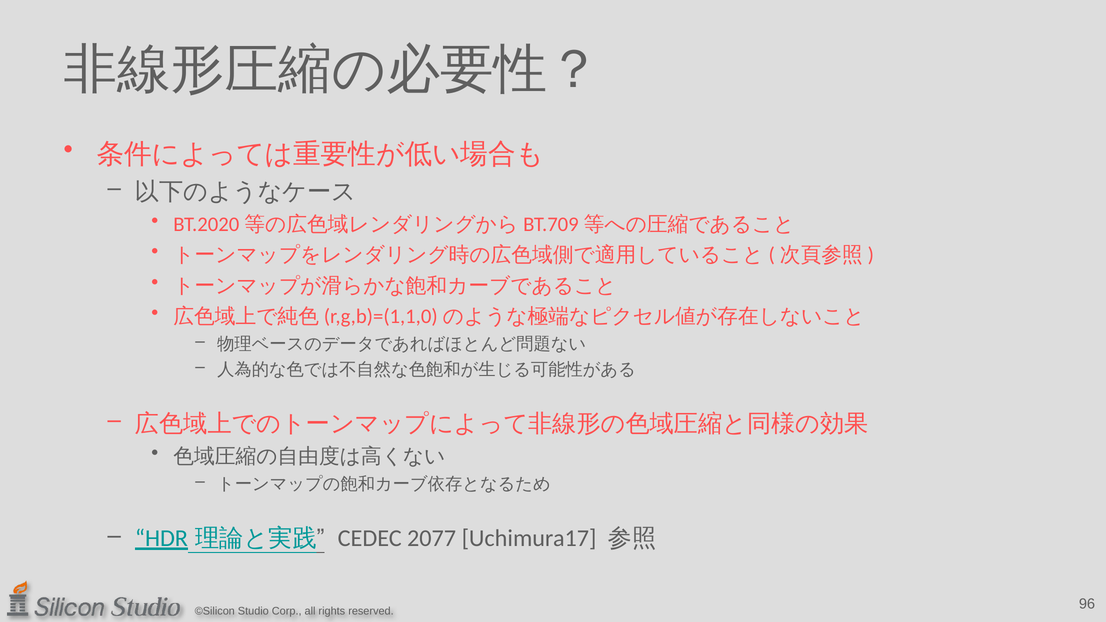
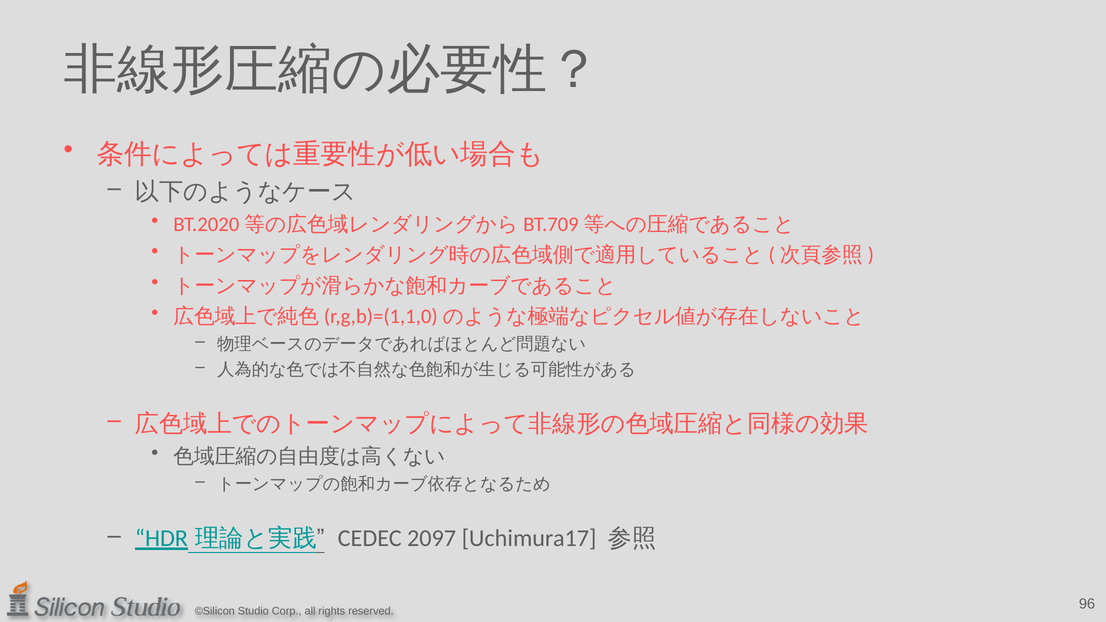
2077: 2077 -> 2097 (432, 538)
